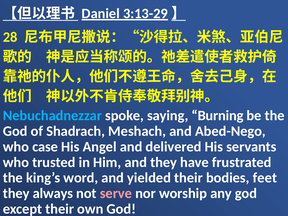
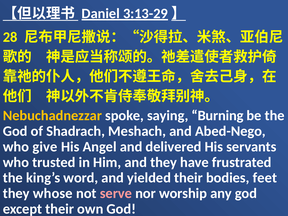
Nebuchadnezzar colour: light blue -> yellow (52, 116)
case: case -> give (45, 147)
always: always -> whose (53, 193)
